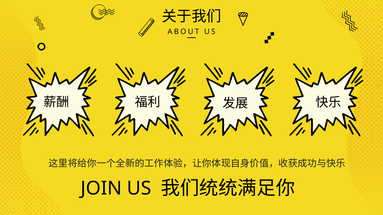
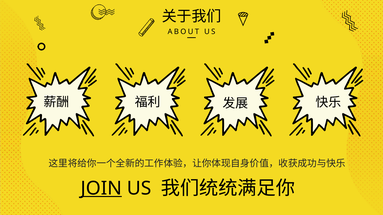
JOIN underline: none -> present (101, 189)
